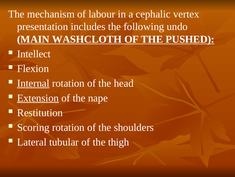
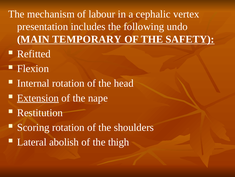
WASHCLOTH: WASHCLOTH -> TEMPORARY (87, 39)
PUSHED: PUSHED -> SAFETY (190, 39)
Intellect: Intellect -> Refitted (34, 54)
Internal underline: present -> none (33, 83)
tubular: tubular -> abolish (64, 142)
